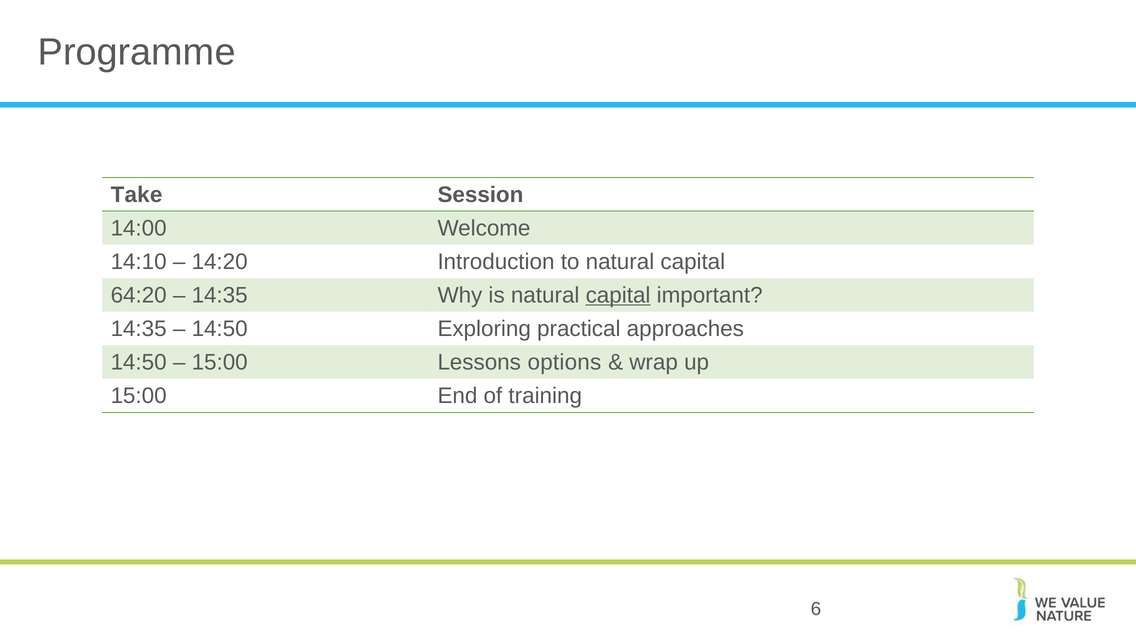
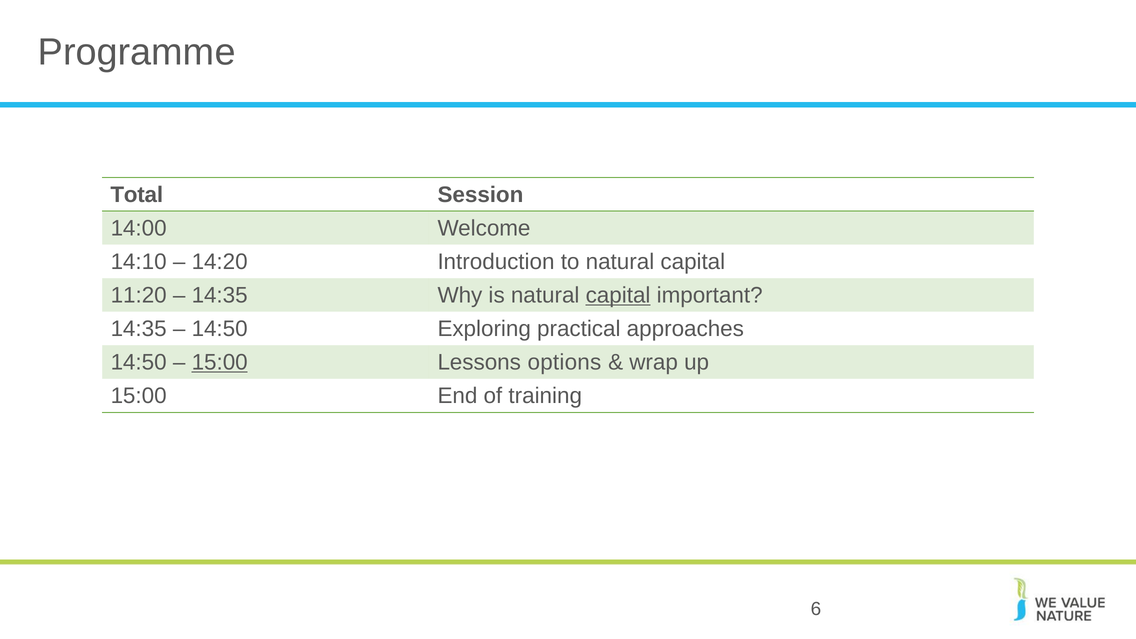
Take: Take -> Total (137, 195)
64:20: 64:20 -> 11:20 (139, 295)
15:00 underline: none -> present (220, 362)
